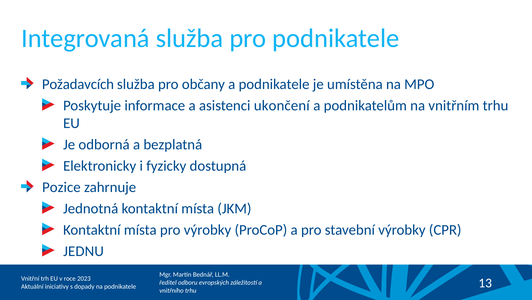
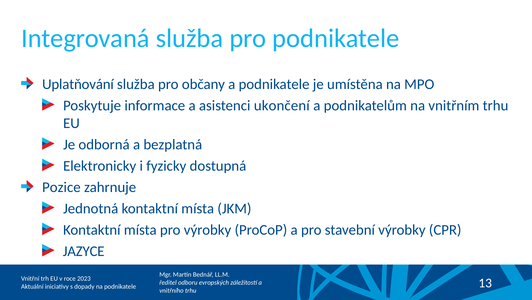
Požadavcích: Požadavcích -> Uplatňování (78, 84)
JEDNU: JEDNU -> JAZYCE (84, 251)
